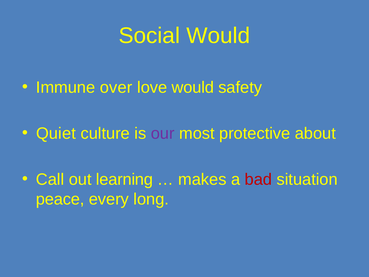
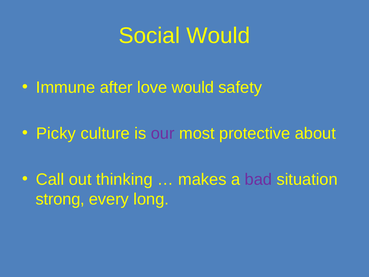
over: over -> after (116, 87)
Quiet: Quiet -> Picky (56, 133)
learning: learning -> thinking (124, 179)
bad colour: red -> purple (258, 179)
peace: peace -> strong (60, 199)
